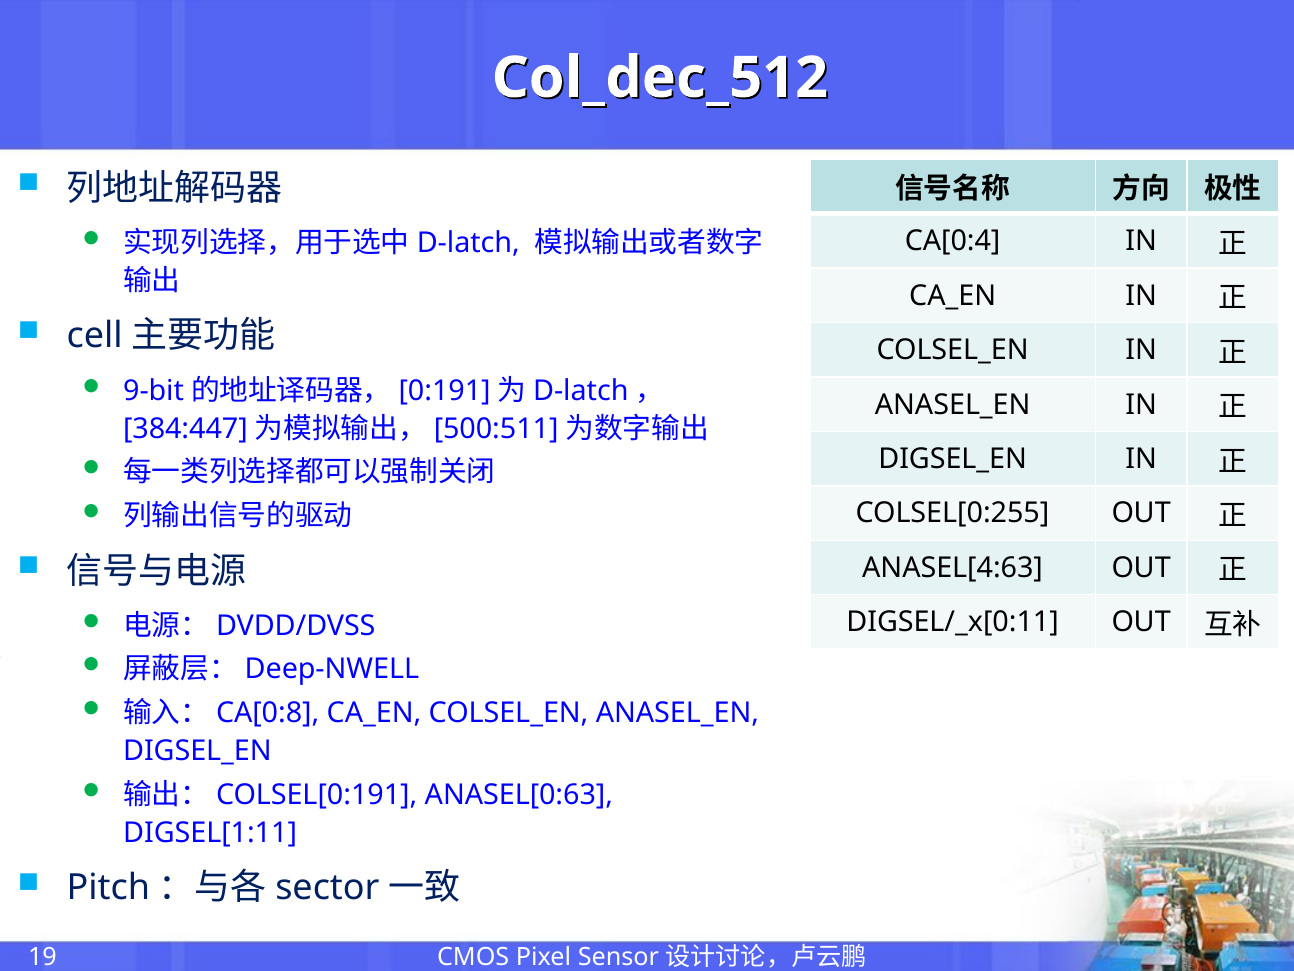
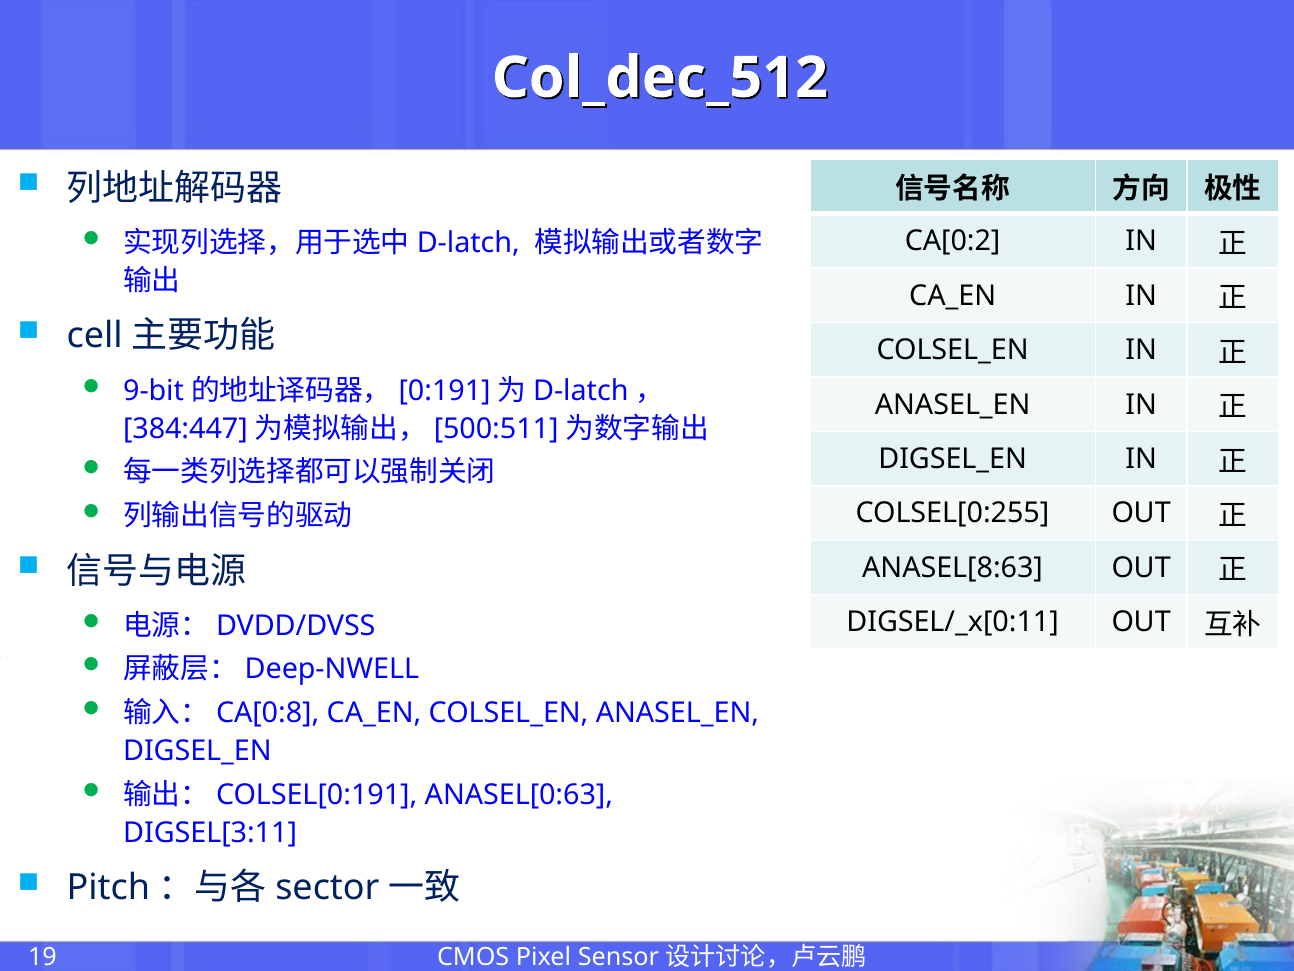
CA[0:4: CA[0:4 -> CA[0:2 (953, 241)
ANASEL[4:63: ANASEL[4:63 -> ANASEL[8:63 (953, 568)
DIGSEL[1:11: DIGSEL[1:11 -> DIGSEL[3:11 (210, 832)
